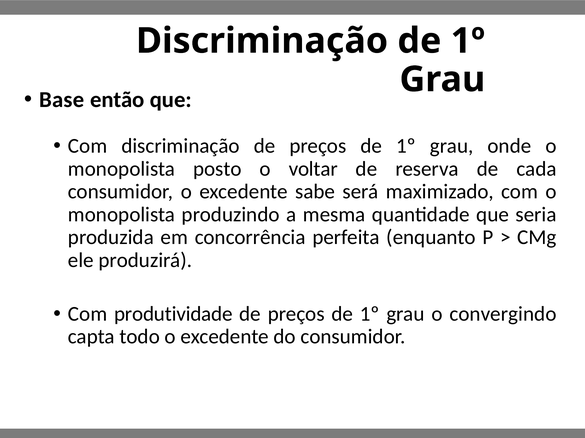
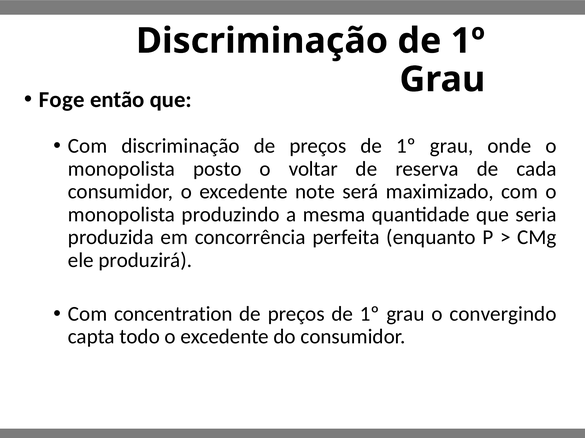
Base: Base -> Foge (62, 100)
sabe: sabe -> note (315, 192)
produtividade: produtividade -> concentration (173, 314)
